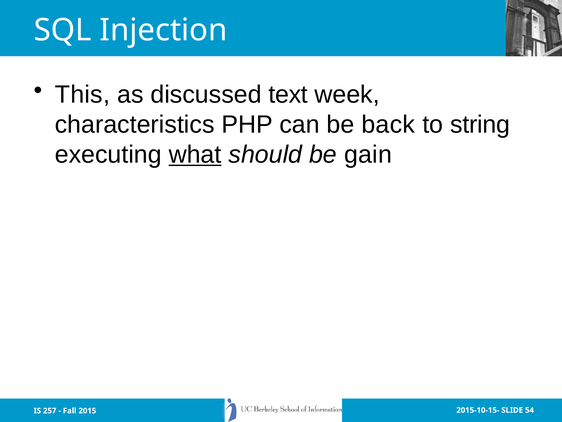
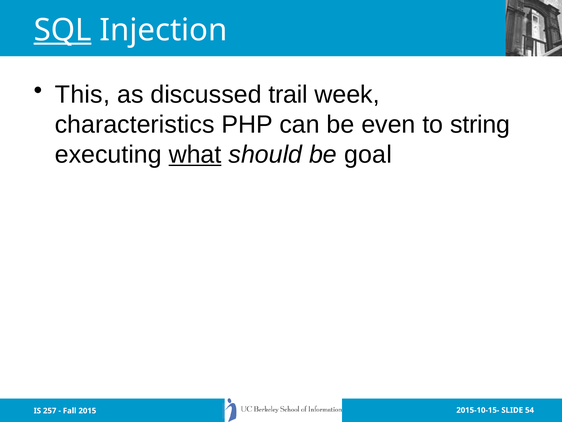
SQL underline: none -> present (63, 30)
text: text -> trail (288, 94)
back: back -> even (388, 124)
gain: gain -> goal (368, 154)
